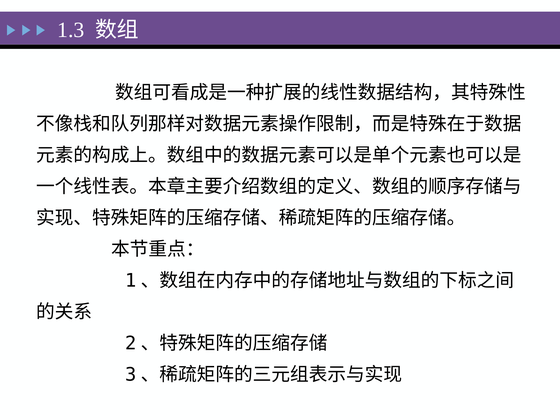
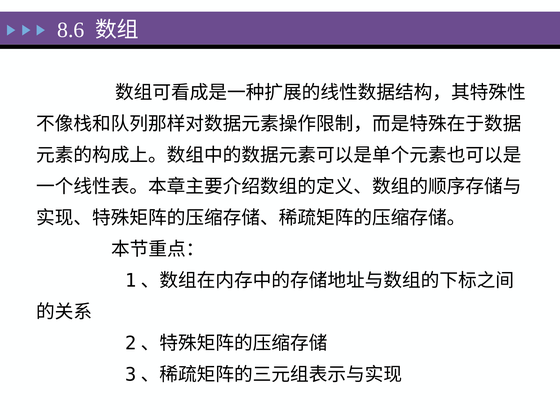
1.3: 1.3 -> 8.6 (71, 30)
